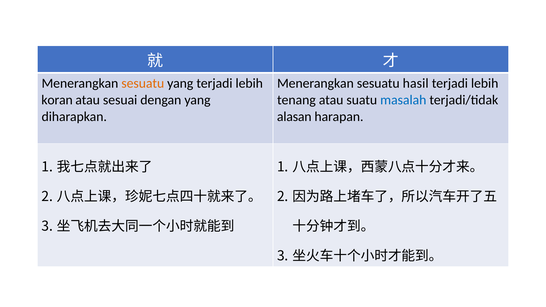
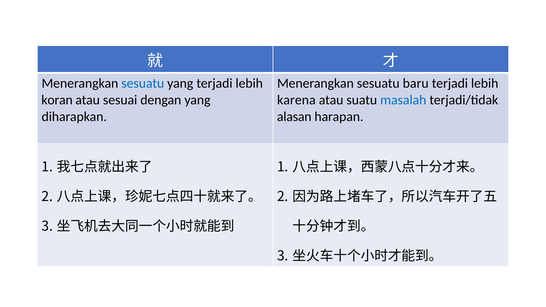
sesuatu colour: orange -> blue (143, 83)
hasil: hasil -> baru (416, 83)
tenang: tenang -> karena (296, 100)
